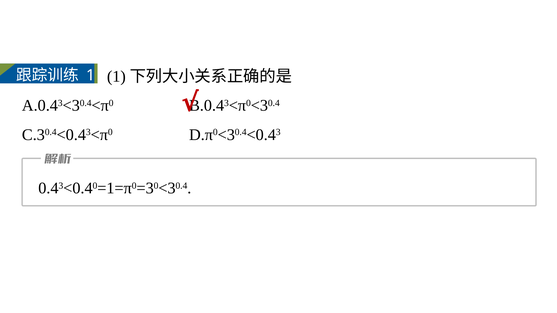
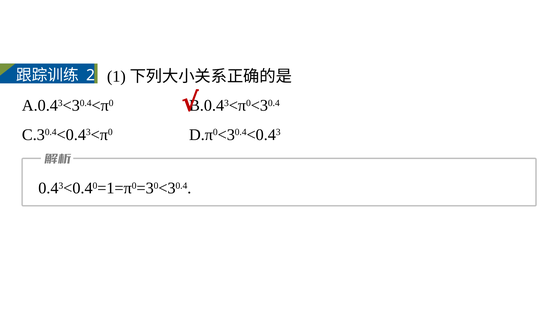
1: 1 -> 2 (91, 75)
